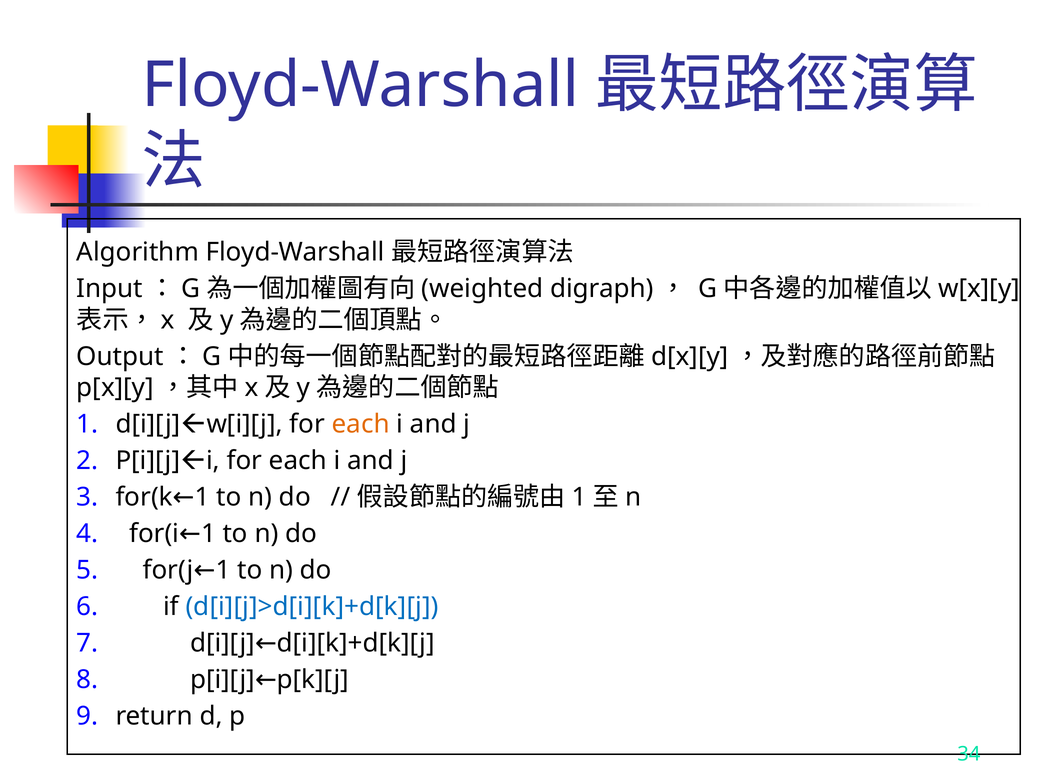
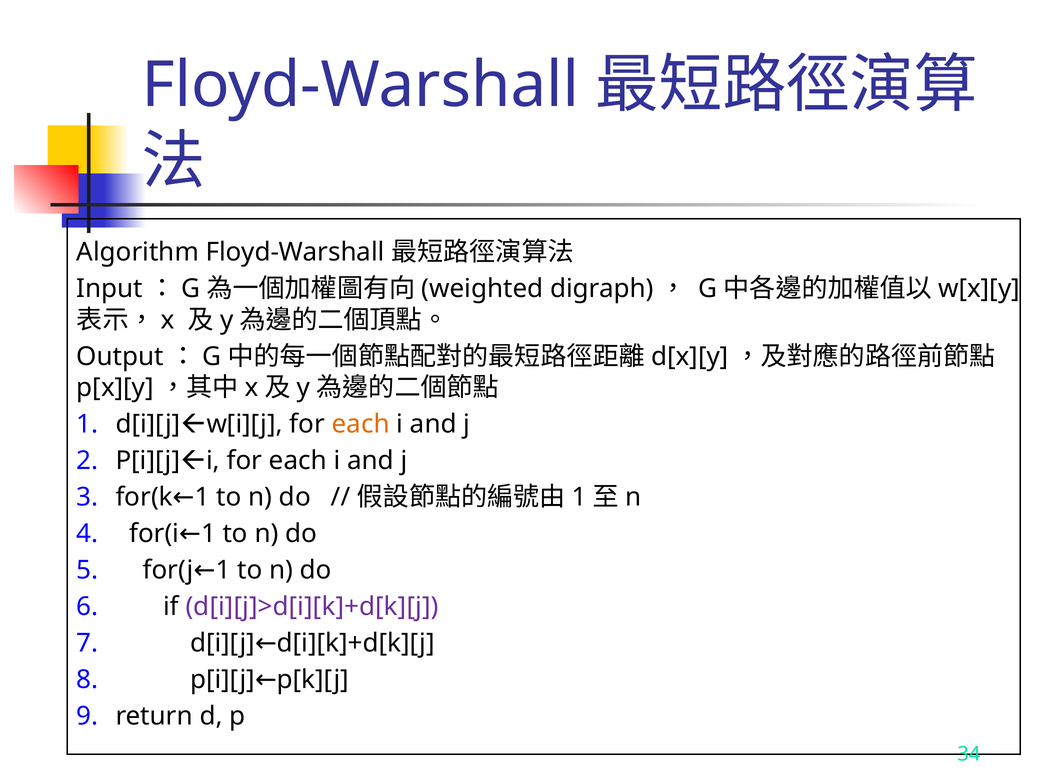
d[i][j]>d[i][k]+d[k][j colour: blue -> purple (312, 607)
